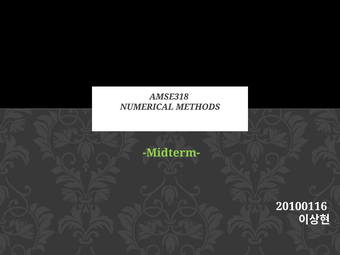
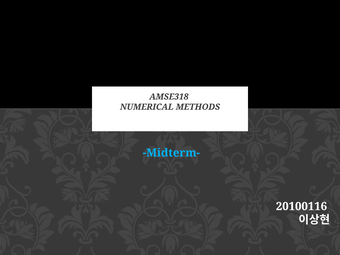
Midterm- colour: light green -> light blue (171, 153)
